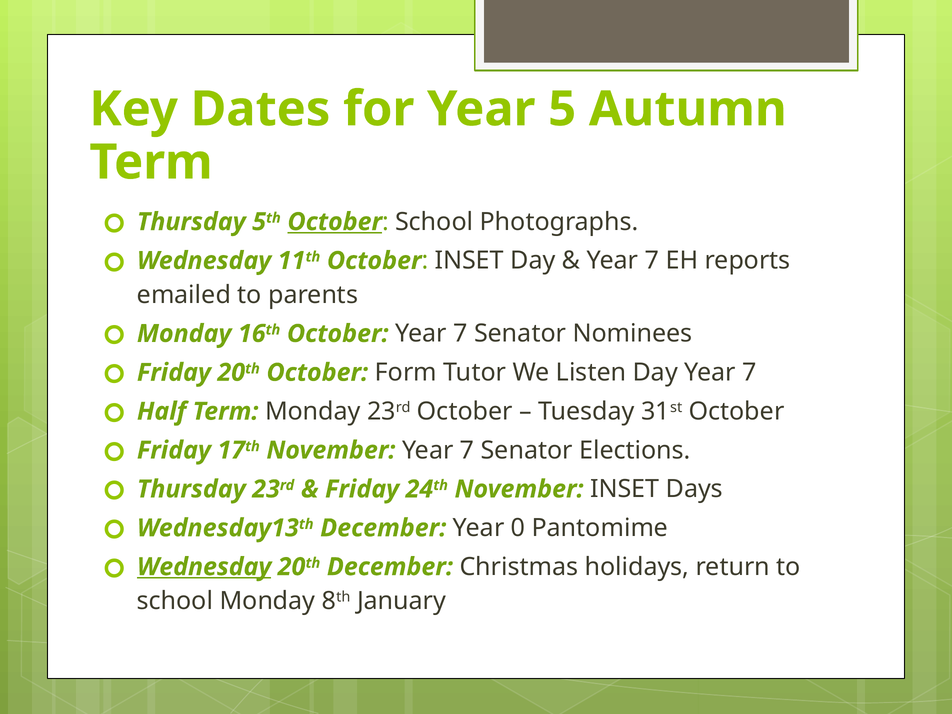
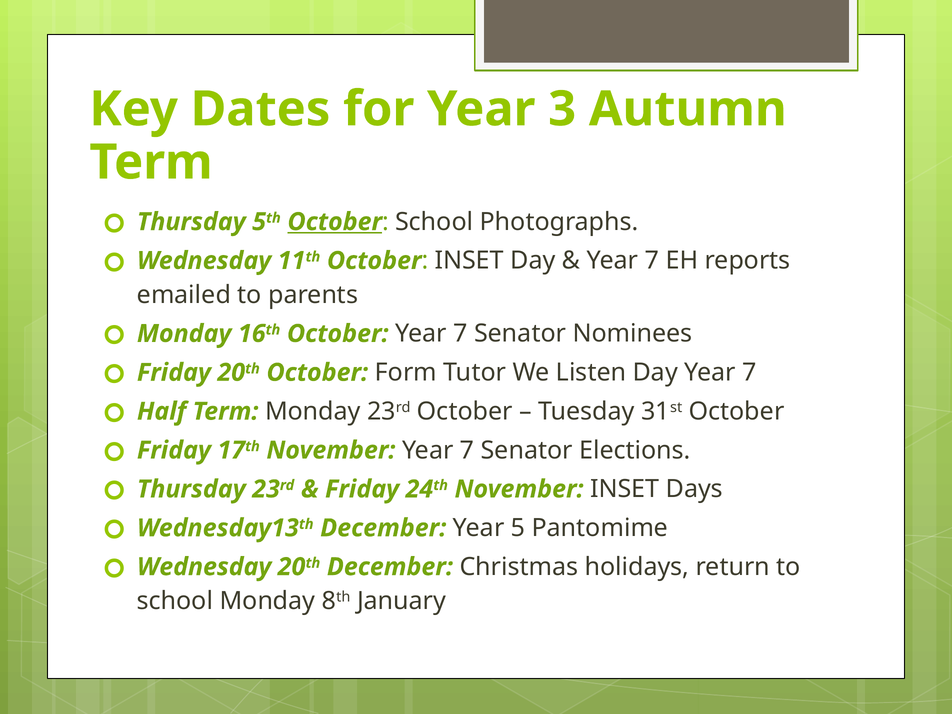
5: 5 -> 3 (562, 109)
0: 0 -> 5 (518, 528)
Wednesday underline: present -> none (204, 567)
